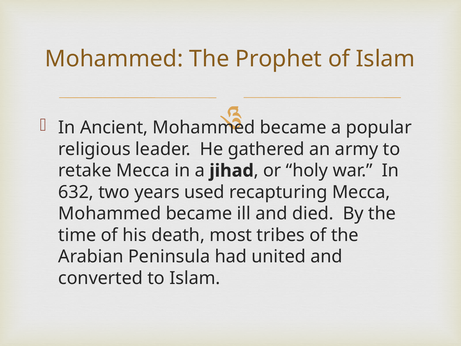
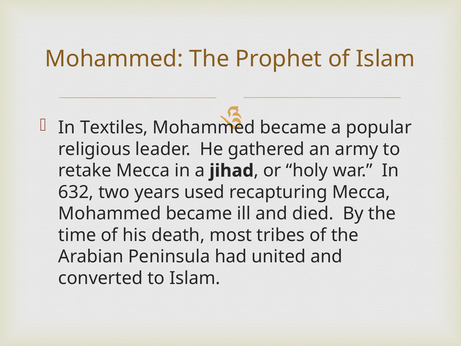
Ancient: Ancient -> Textiles (114, 128)
